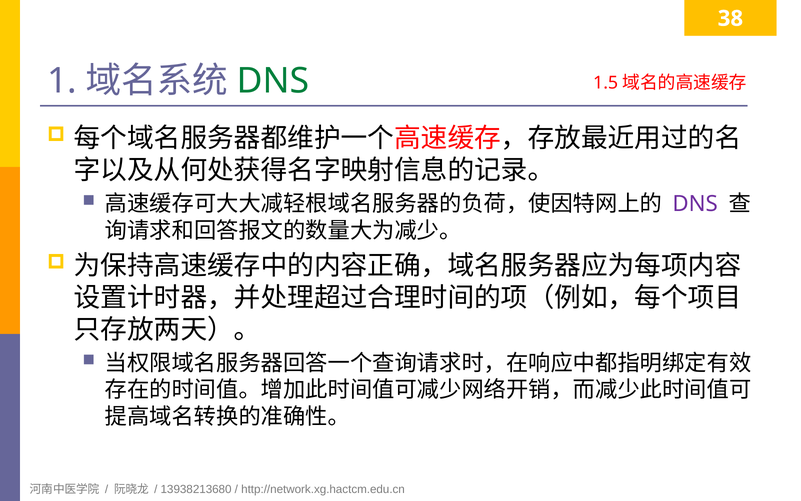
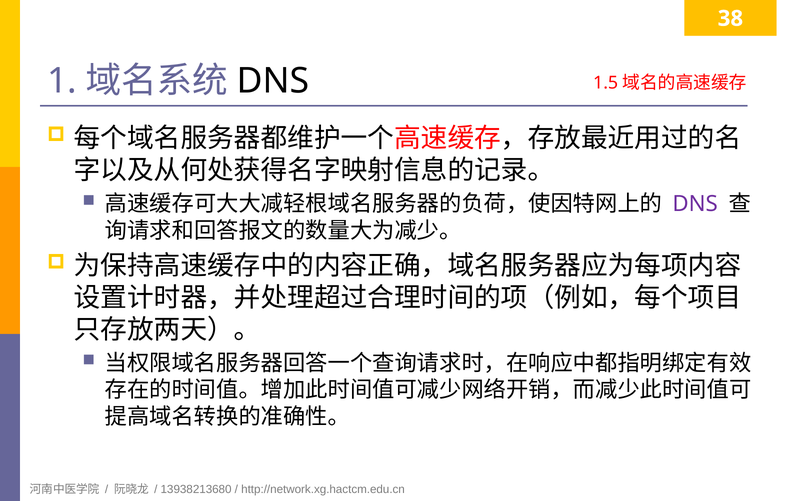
DNS colour: green -> black (273, 81)
